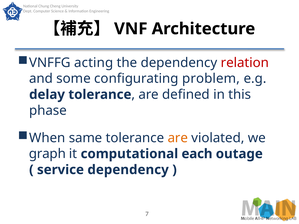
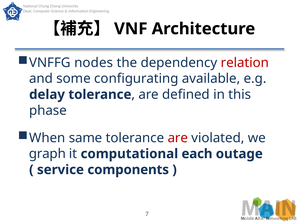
acting: acting -> nodes (94, 63)
problem: problem -> available (211, 79)
are colour: orange -> red (178, 138)
service dependency: dependency -> components (128, 170)
